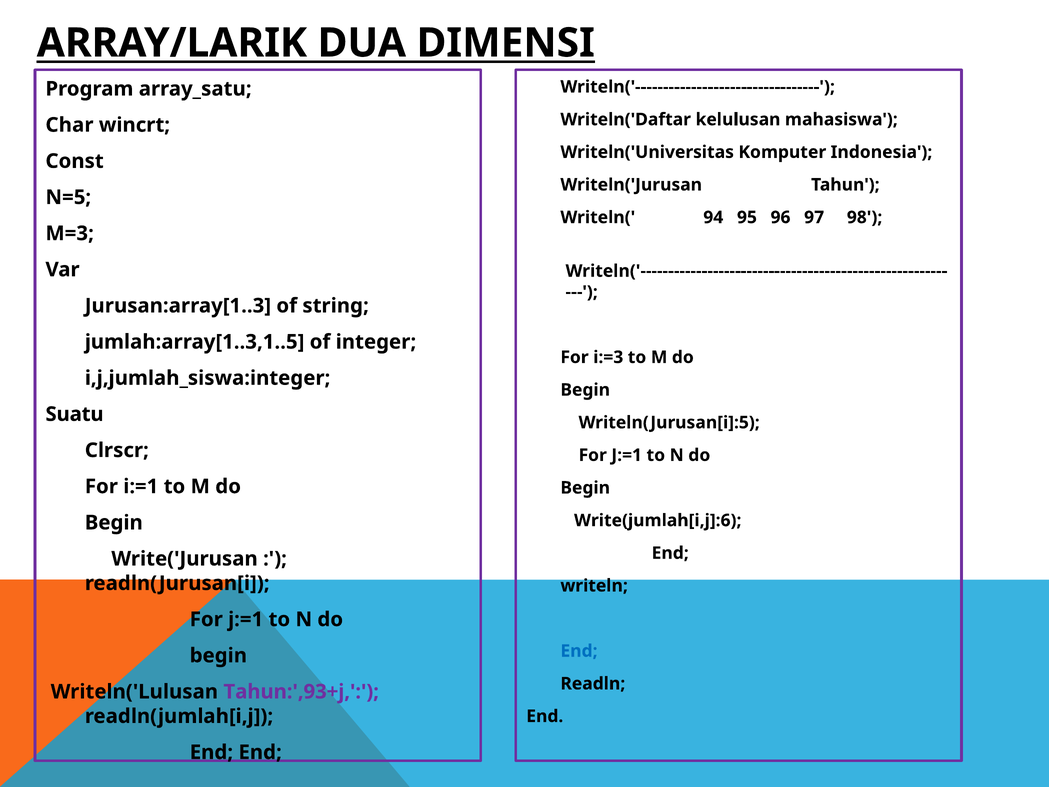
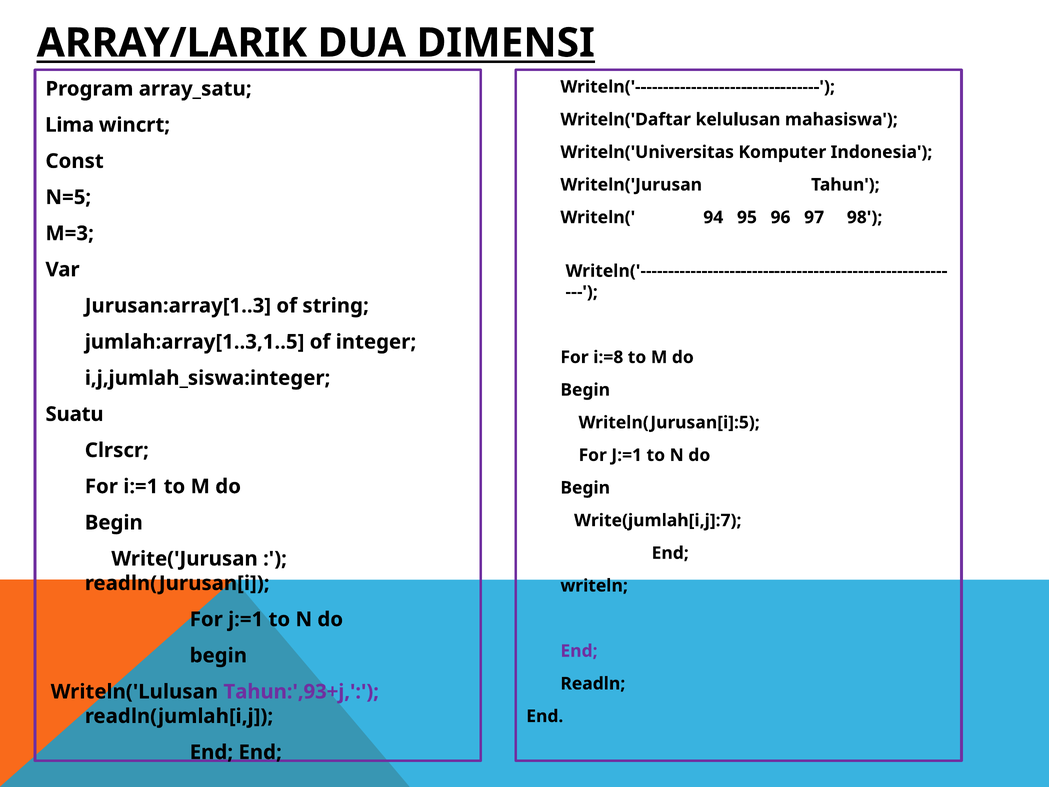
Char: Char -> Lima (70, 125)
i:=3: i:=3 -> i:=8 (608, 357)
Write(jumlah[i,j]:6: Write(jumlah[i,j]:6 -> Write(jumlah[i,j]:7 (658, 520)
End colour: blue -> purple (579, 651)
